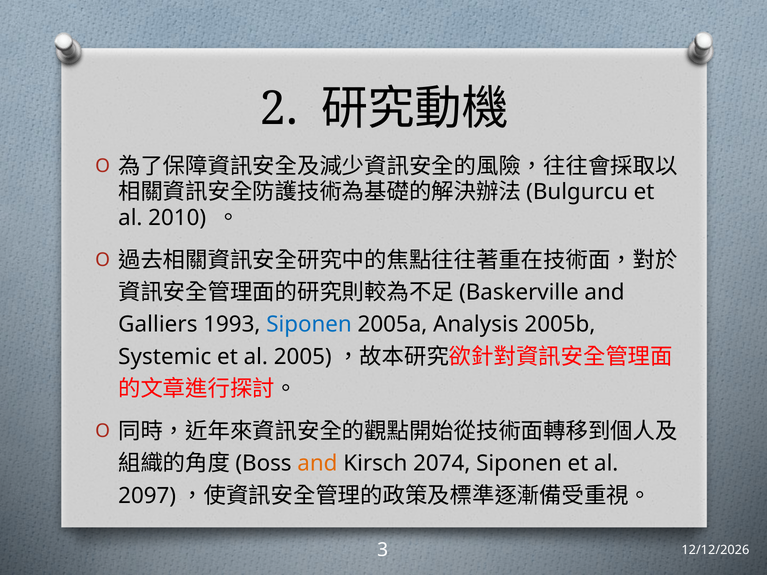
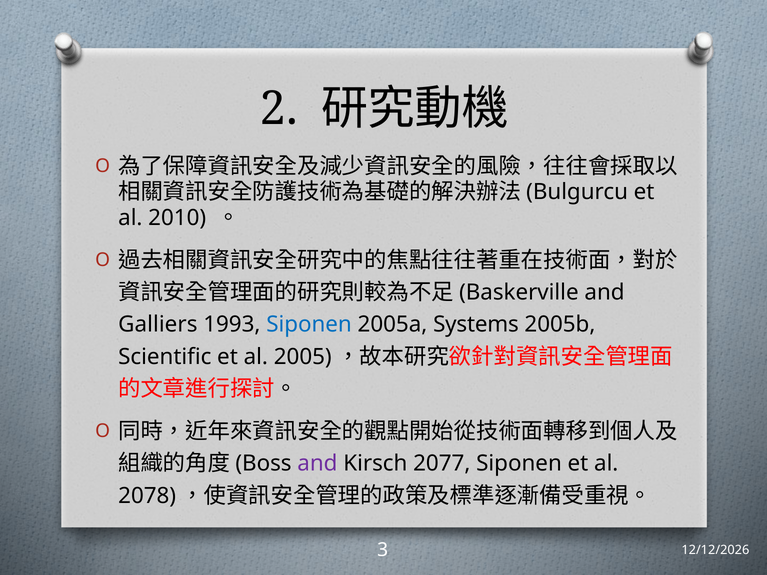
Analysis: Analysis -> Systems (476, 325)
Systemic: Systemic -> Scientific (165, 357)
and colour: orange -> purple (317, 464)
2074: 2074 -> 2077 (442, 464)
2097: 2097 -> 2078 (147, 496)
